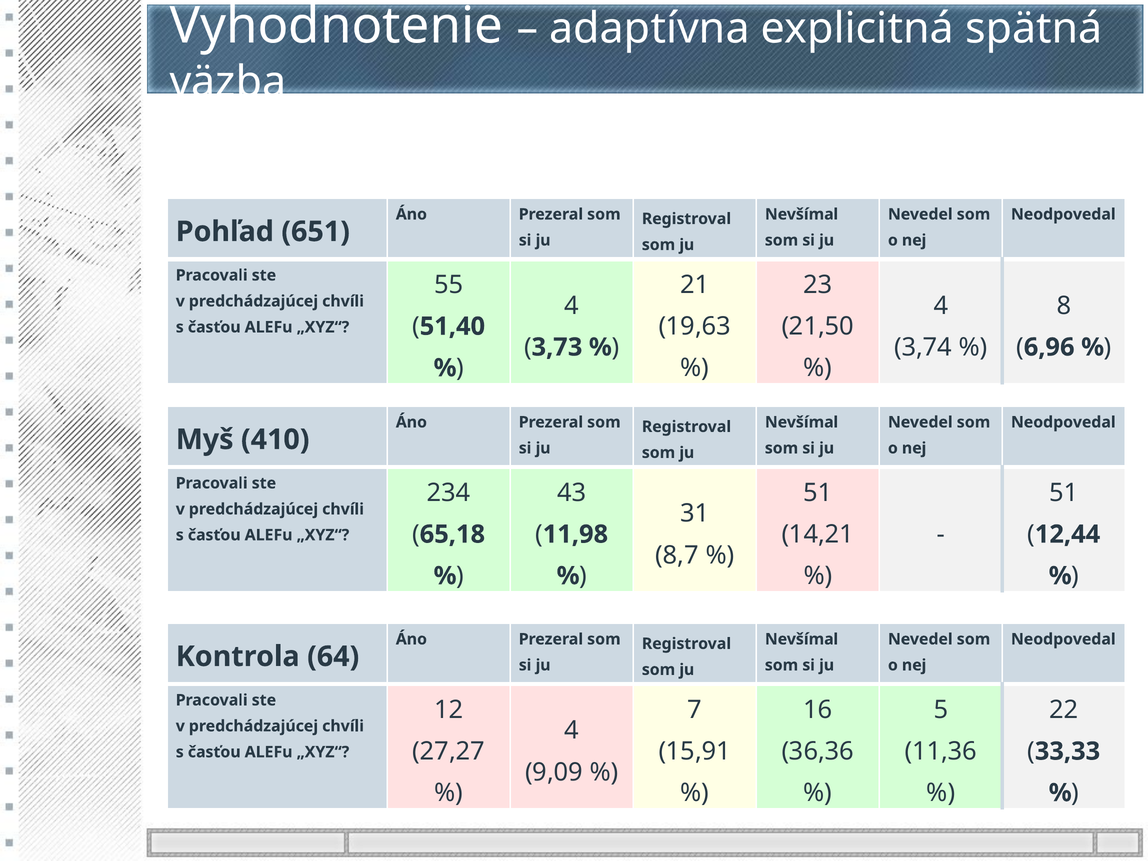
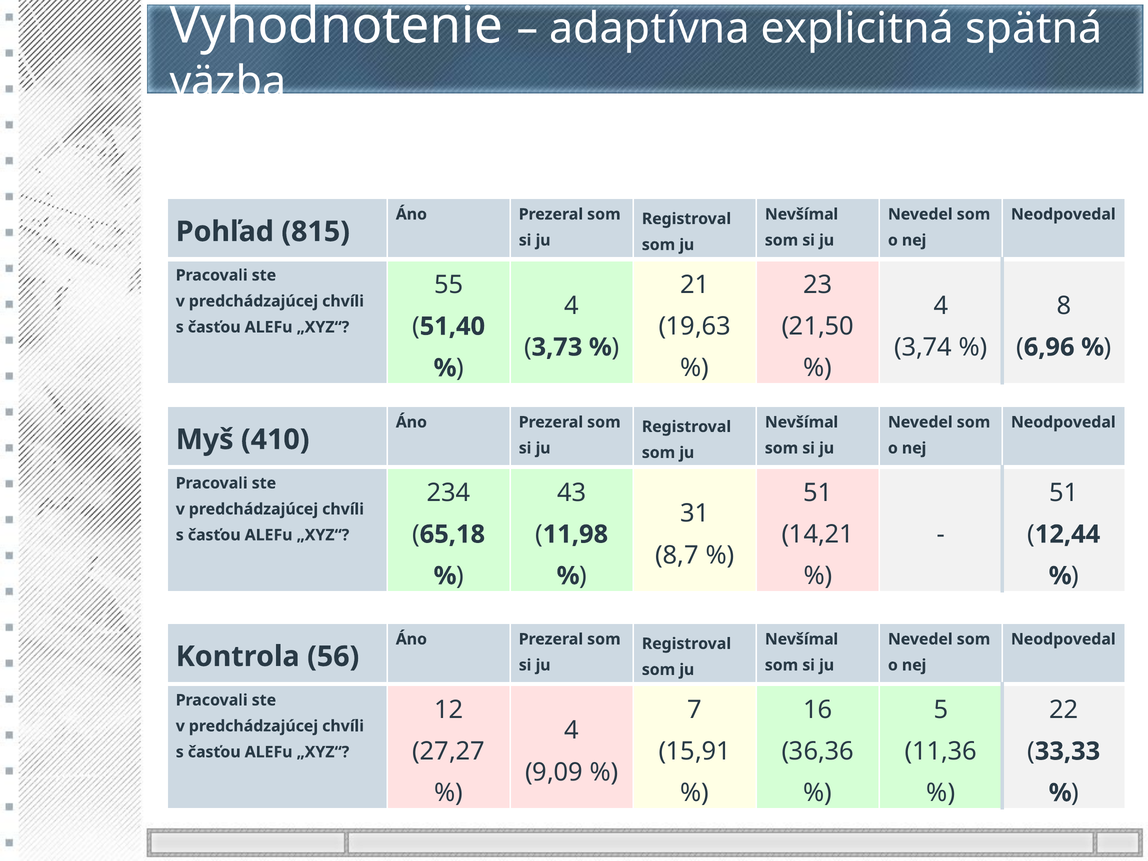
651: 651 -> 815 (316, 232)
64: 64 -> 56 (333, 657)
